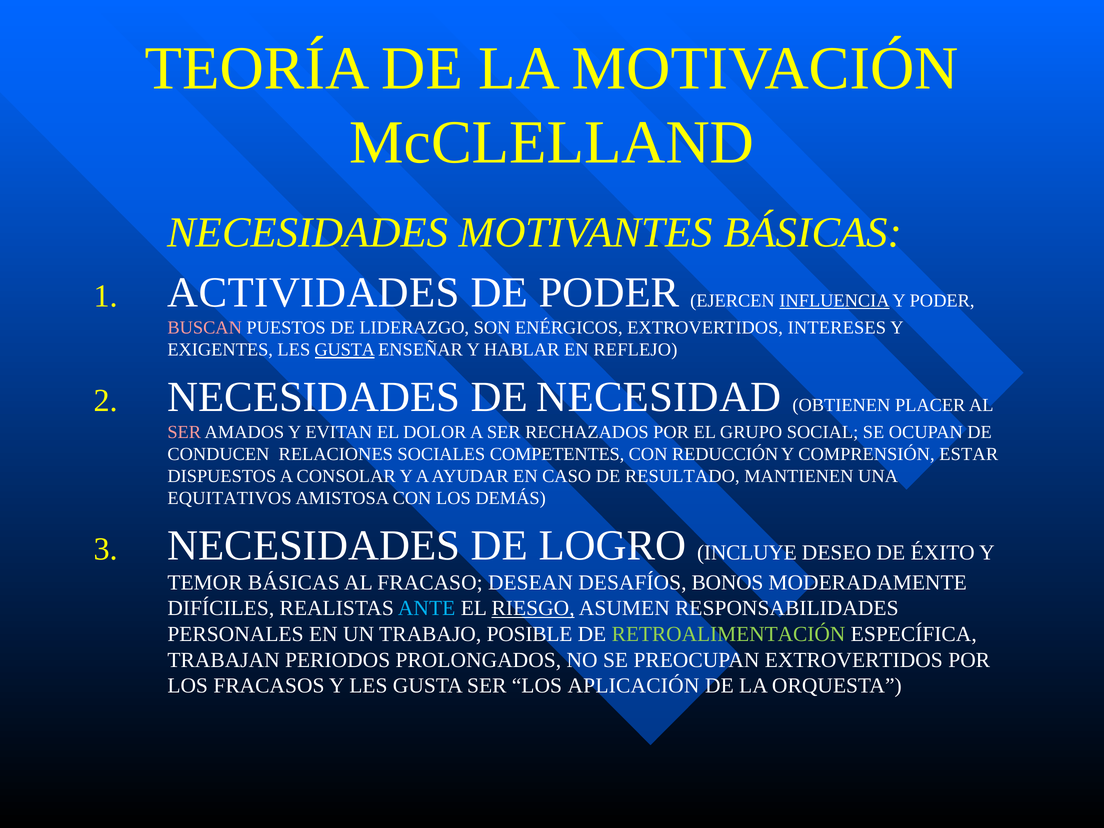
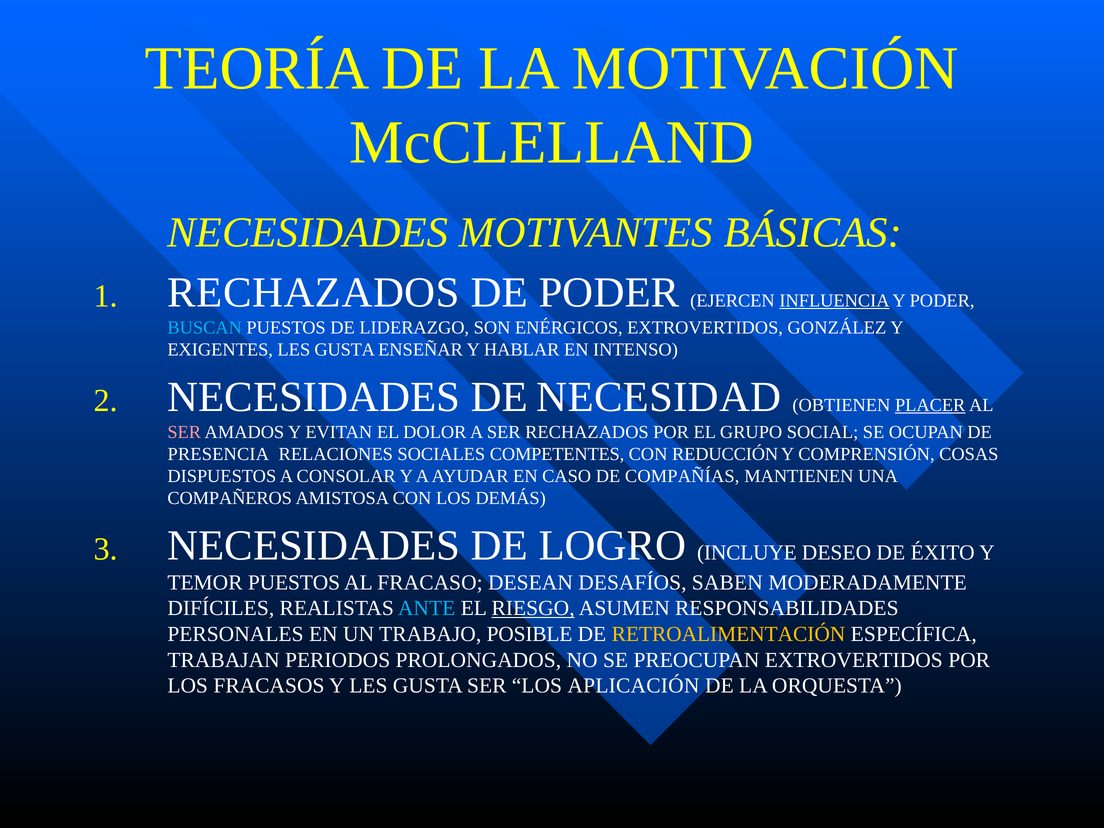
ACTIVIDADES: ACTIVIDADES -> RECHAZADOS (314, 293)
BUSCAN colour: pink -> light blue (205, 328)
INTERESES: INTERESES -> GONZÁLEZ (837, 328)
GUSTA underline: present -> none (345, 350)
REFLEJO: REFLEJO -> INTENSO (635, 350)
PLACER underline: none -> present (930, 405)
CONDUCEN: CONDUCEN -> PRESENCIA (218, 454)
ESTAR: ESTAR -> COSAS (969, 454)
RESULTADO: RESULTADO -> COMPAÑÍAS (682, 476)
EQUITATIVOS: EQUITATIVOS -> COMPAÑEROS (230, 498)
TEMOR BÁSICAS: BÁSICAS -> PUESTOS (294, 583)
BONOS: BONOS -> SABEN (727, 583)
RETROALIMENTACIÓN colour: light green -> yellow (729, 634)
